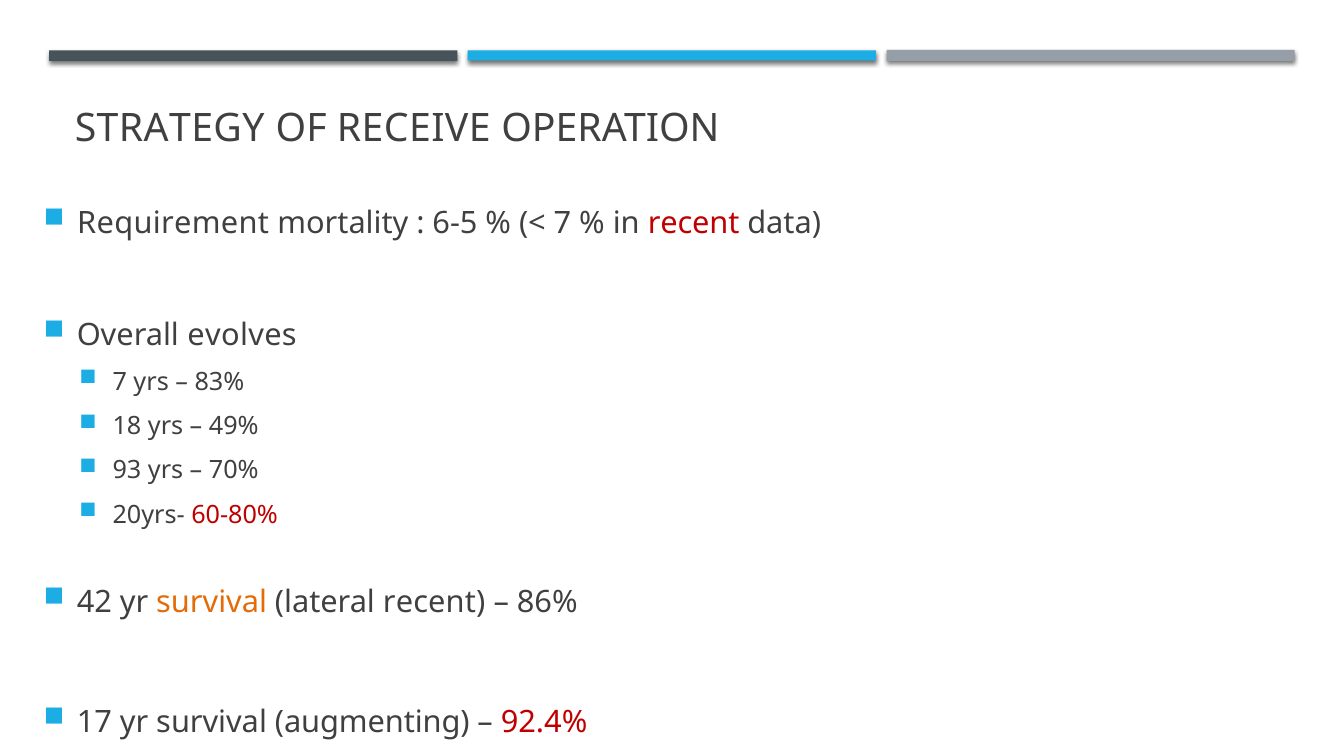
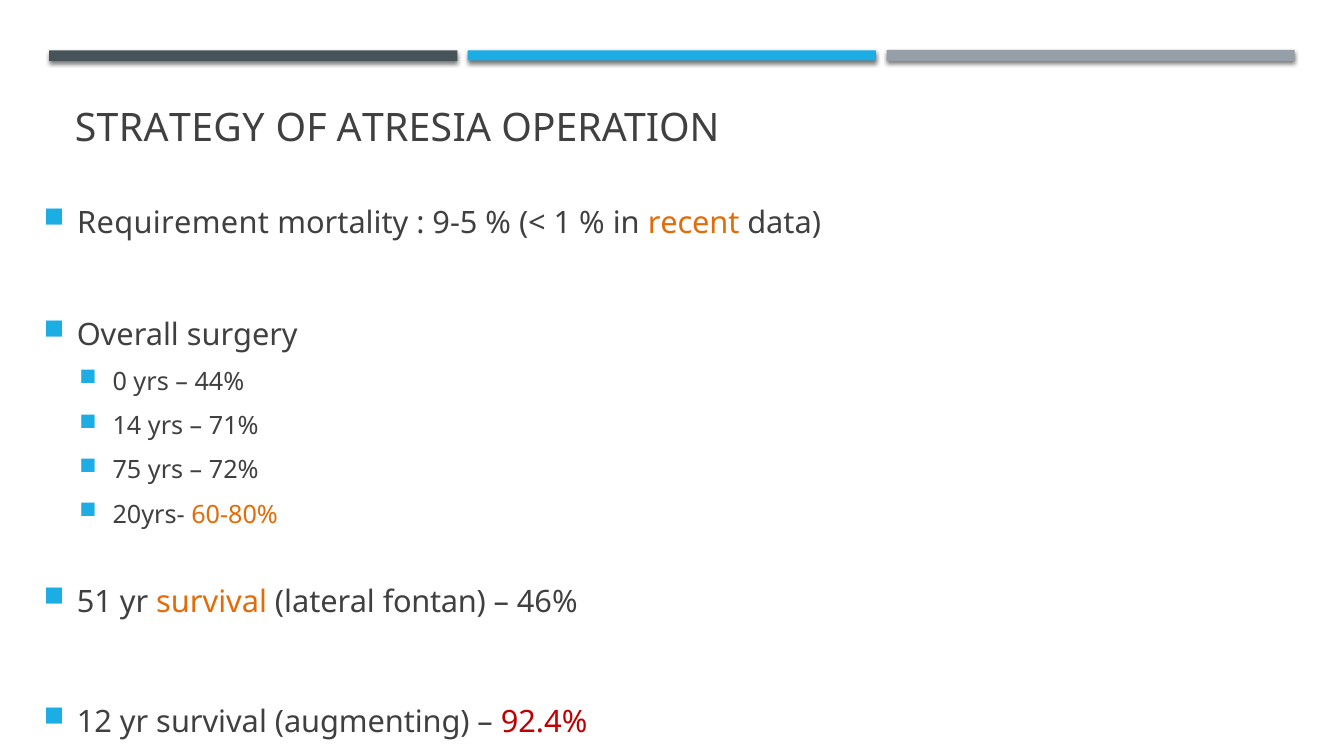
RECEIVE: RECEIVE -> ATRESIA (414, 129)
6-5: 6-5 -> 9-5 (455, 223)
7: 7 -> 1 (563, 223)
recent colour: red -> orange (694, 223)
evolves: evolves -> surgery (242, 335)
7: 7 -> 0 (120, 382)
83%: 83% -> 44% (219, 382)
18: 18 -> 14 (127, 426)
49%: 49% -> 71% (234, 426)
93: 93 -> 75 (127, 471)
70%: 70% -> 72% (234, 471)
60-80% colour: red -> orange (235, 515)
42: 42 -> 51 (94, 602)
lateral recent: recent -> fontan (434, 602)
86%: 86% -> 46% (547, 602)
17: 17 -> 12 (94, 722)
